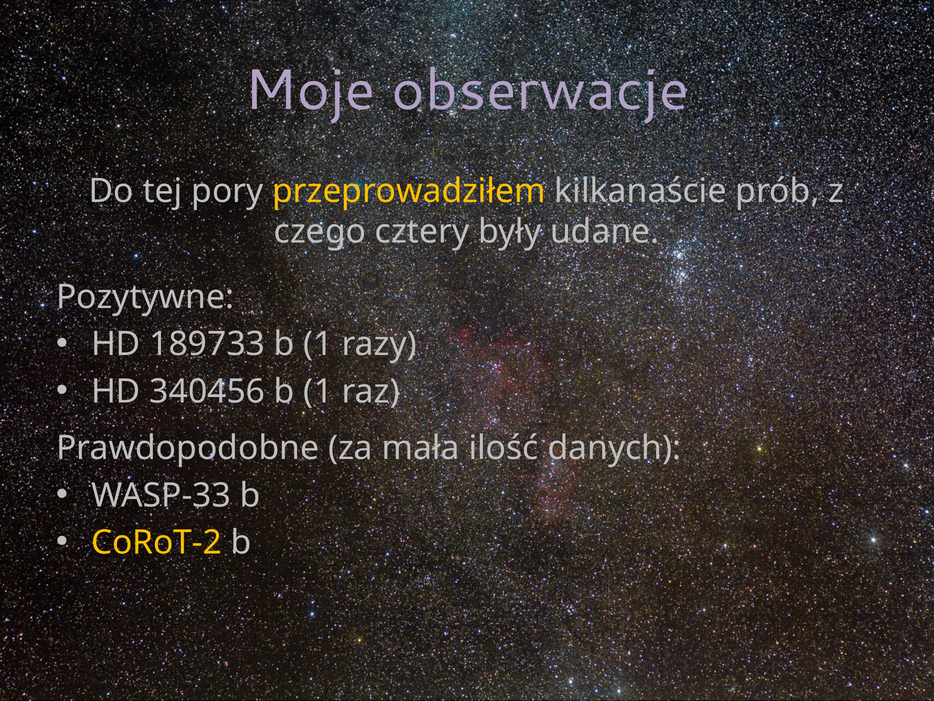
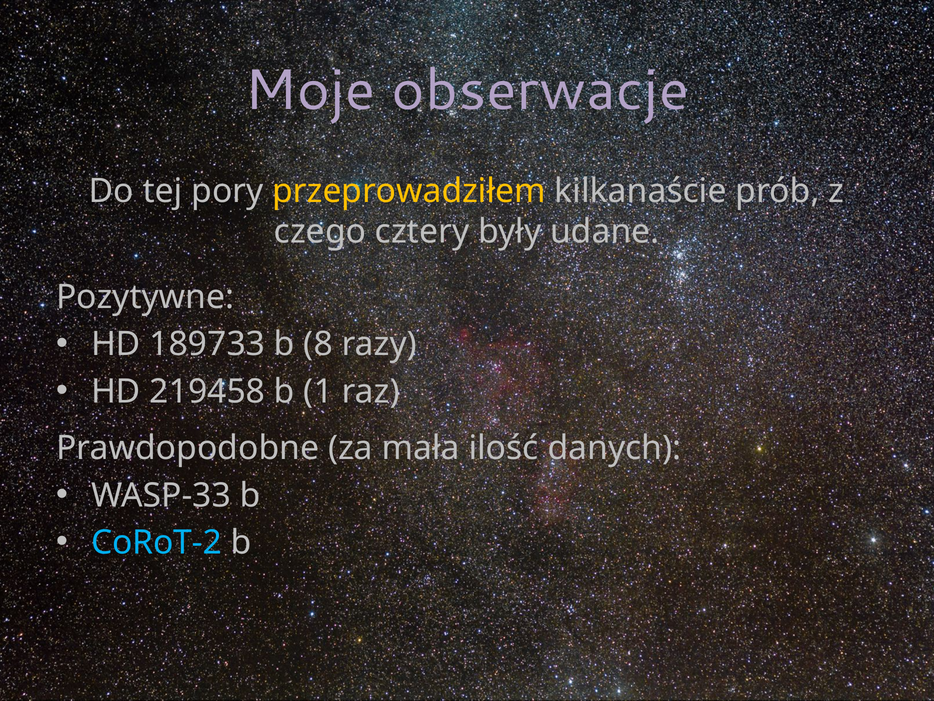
189733 b 1: 1 -> 8 (318, 344)
340456: 340456 -> 219458 (207, 391)
CoRoT-2 colour: yellow -> light blue (157, 542)
